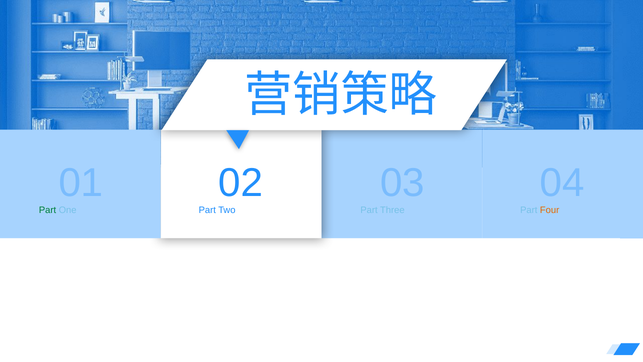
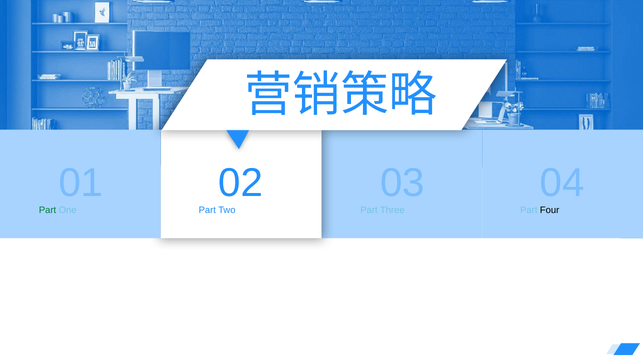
Four colour: orange -> black (550, 210)
